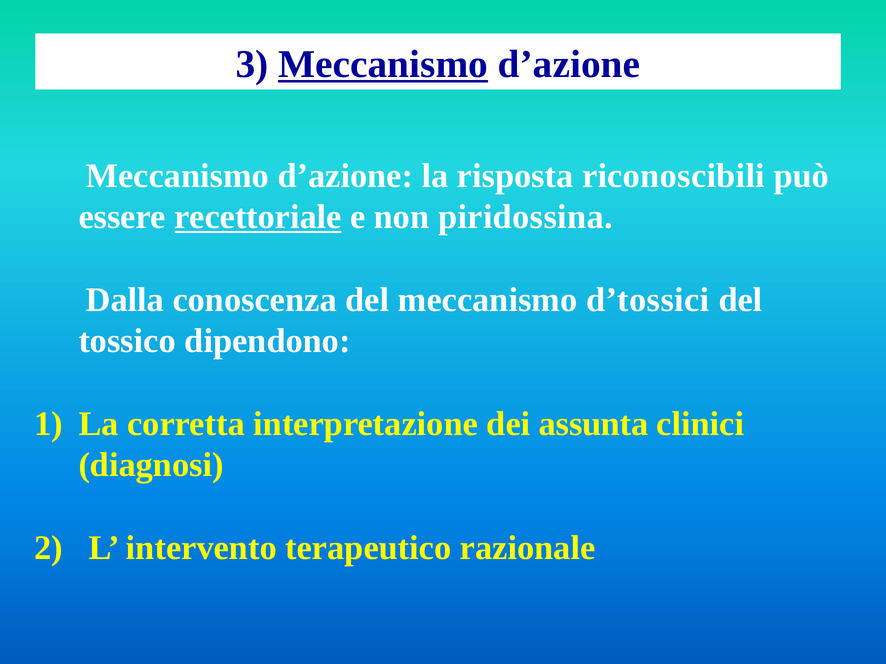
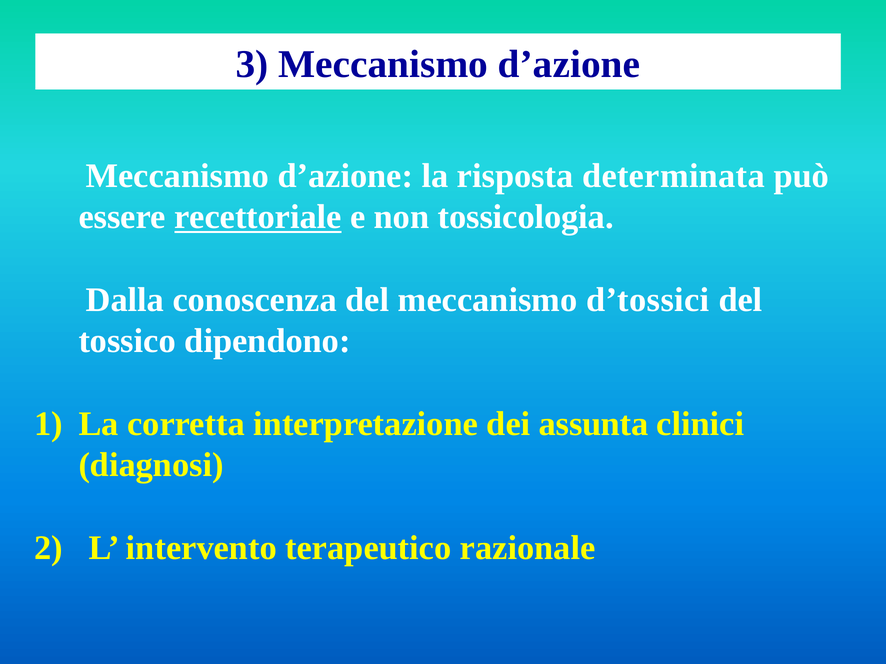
Meccanismo underline: present -> none (383, 64)
riconoscibili: riconoscibili -> determinata (674, 176)
piridossina: piridossina -> tossicologia (526, 217)
